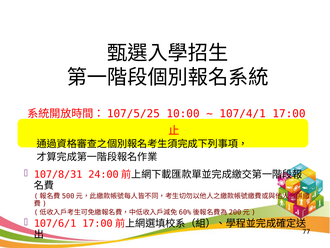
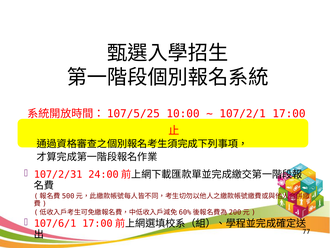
107/4/1: 107/4/1 -> 107/2/1 (243, 113)
107/8/31: 107/8/31 -> 107/2/31 (58, 174)
